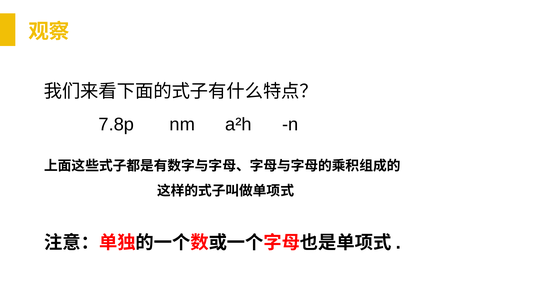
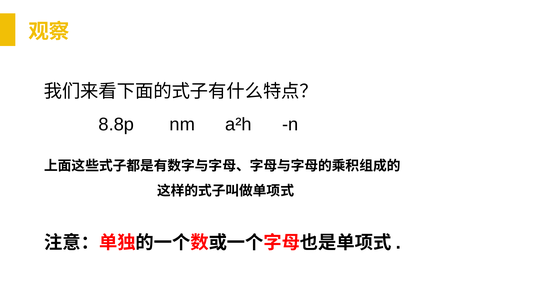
7.8p: 7.8p -> 8.8p (116, 125)
